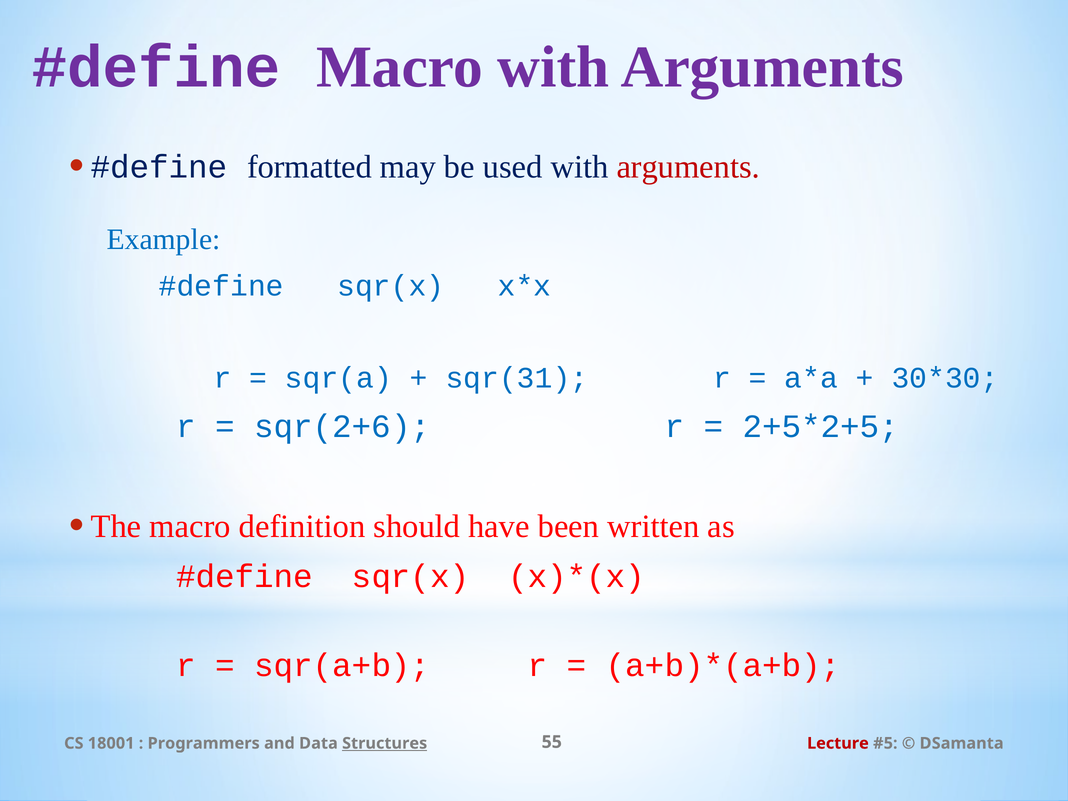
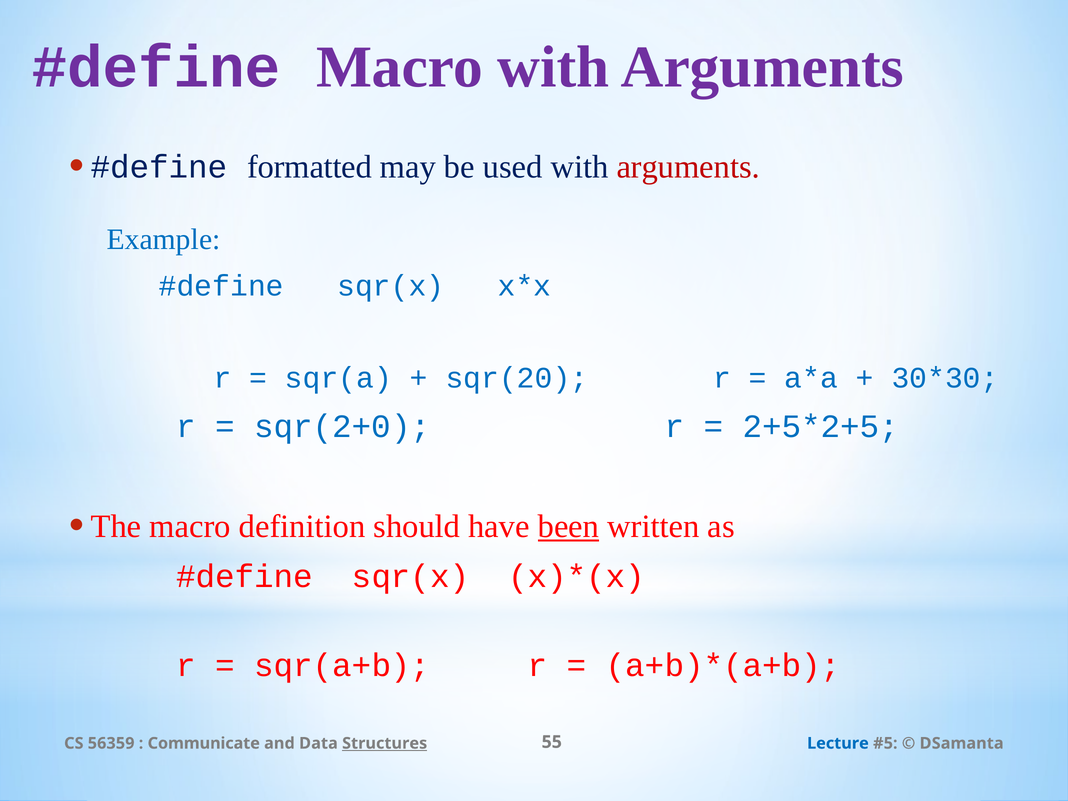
sqr(31: sqr(31 -> sqr(20 (517, 378)
sqr(2+6: sqr(2+6 -> sqr(2+0 (342, 426)
been underline: none -> present (569, 526)
18001: 18001 -> 56359 (111, 743)
Programmers: Programmers -> Communicate (204, 743)
Lecture colour: red -> blue (838, 743)
